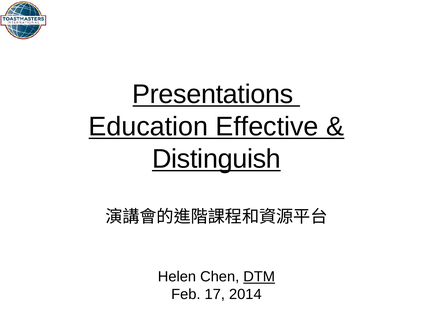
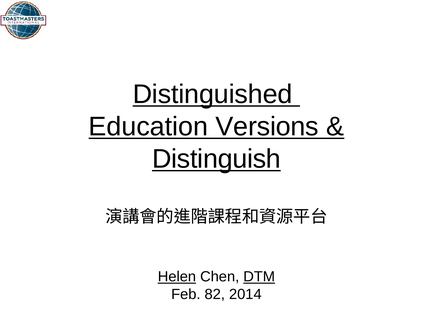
Presentations: Presentations -> Distinguished (213, 94)
Effective: Effective -> Versions (267, 127)
Helen underline: none -> present (177, 277)
17: 17 -> 82 (215, 294)
